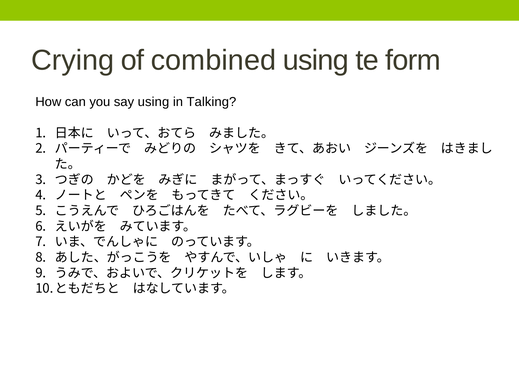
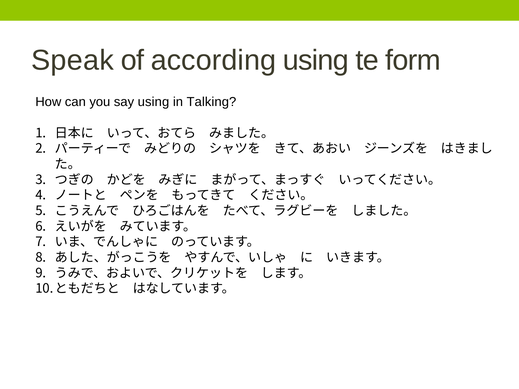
Crying: Crying -> Speak (73, 60)
combined: combined -> according (213, 60)
